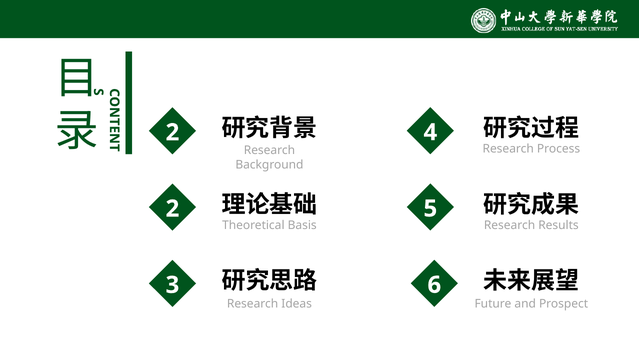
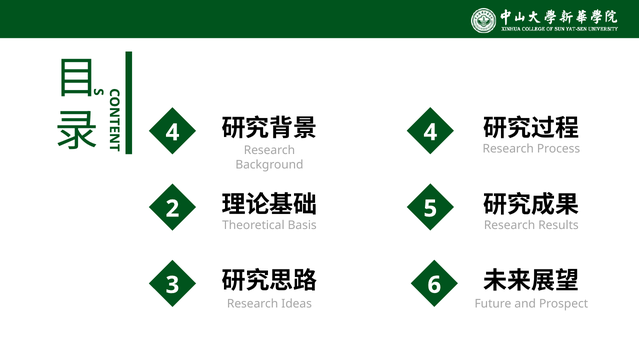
2: 2 -> 4 (172, 133)
